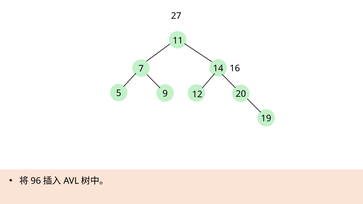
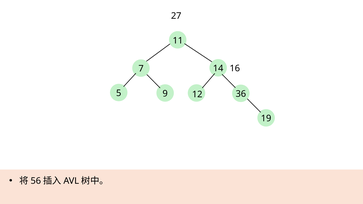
20: 20 -> 36 (241, 94)
96: 96 -> 56 (36, 181)
